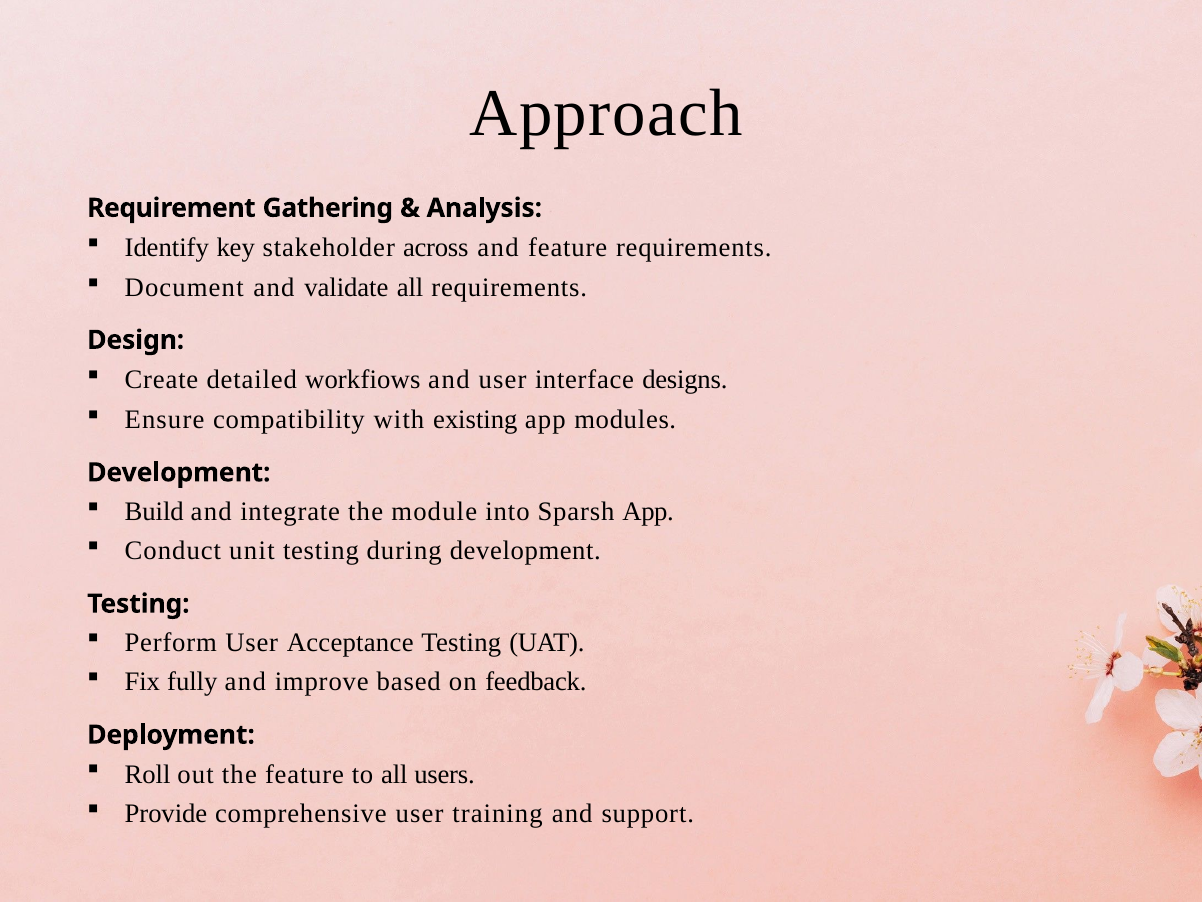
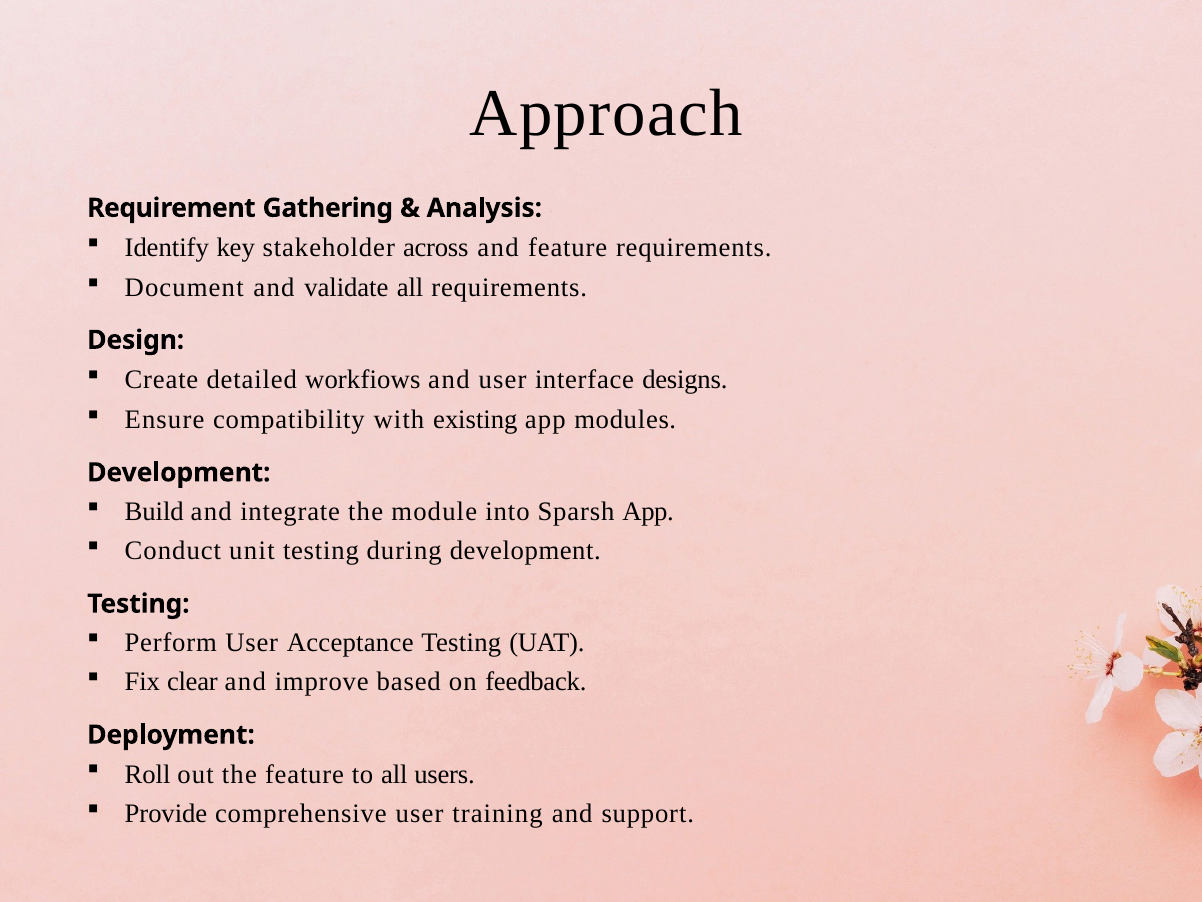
fully: fully -> clear (192, 682)
